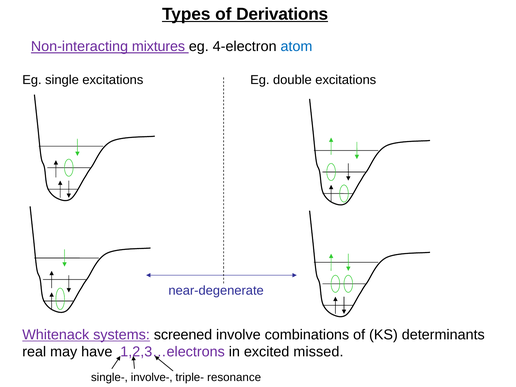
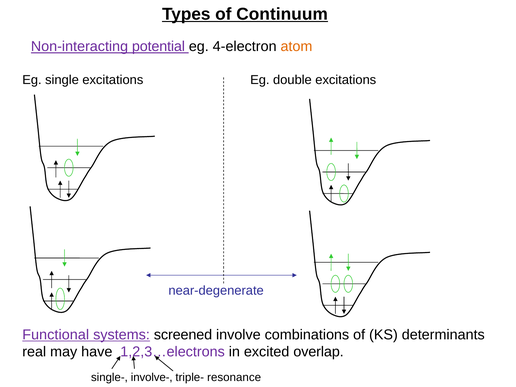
Derivations: Derivations -> Continuum (282, 14)
mixtures: mixtures -> potential (158, 47)
atom colour: blue -> orange (296, 47)
Whitenack: Whitenack -> Functional (56, 335)
missed: missed -> overlap (319, 352)
